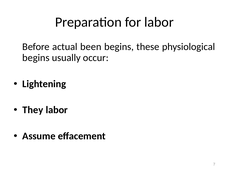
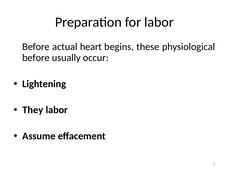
been: been -> heart (91, 47)
begins: begins -> before (36, 58)
